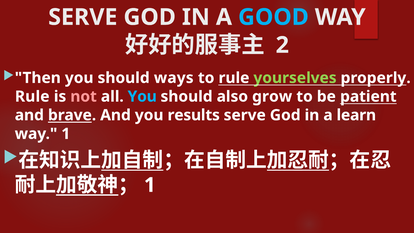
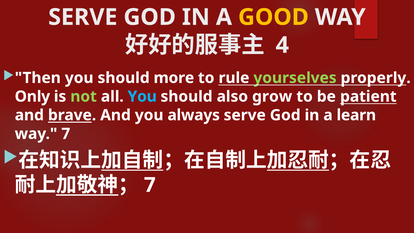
GOOD colour: light blue -> yellow (273, 17)
2: 2 -> 4 (282, 45)
ways: ways -> more (174, 78)
Rule: Rule -> Only (32, 96)
not colour: pink -> light green (84, 96)
results: results -> always (194, 115)
way 1: 1 -> 7 (66, 134)
1: 1 -> 7 (150, 185)
